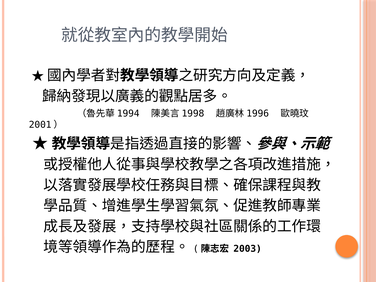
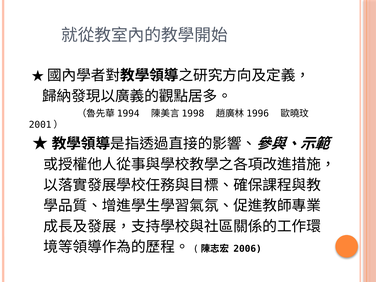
2003: 2003 -> 2006 (248, 249)
